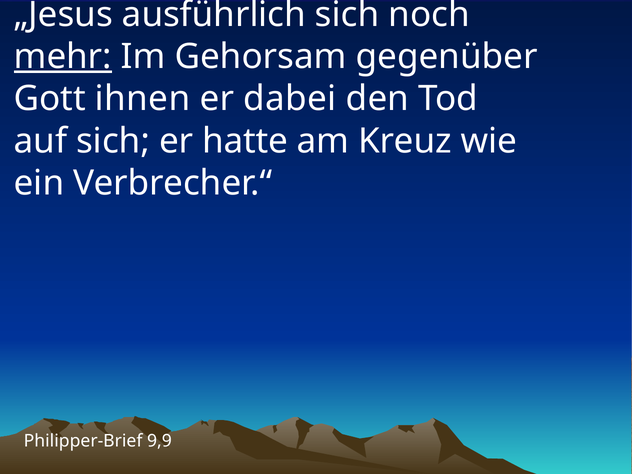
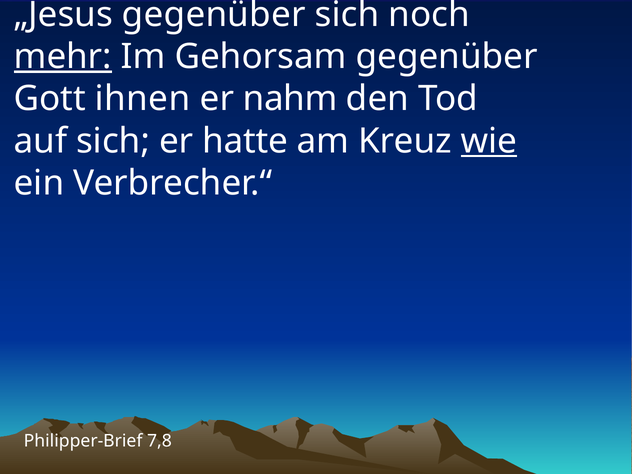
„Jesus ausführlich: ausführlich -> gegenüber (214, 15)
dabei: dabei -> nahm (290, 99)
wie underline: none -> present (489, 141)
9,9: 9,9 -> 7,8 (159, 441)
